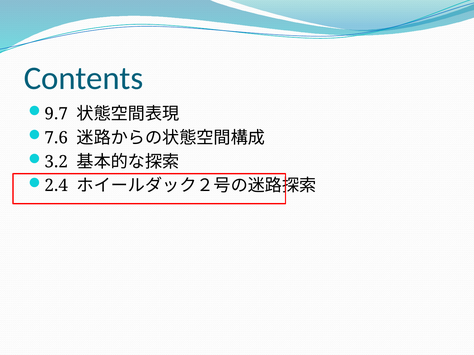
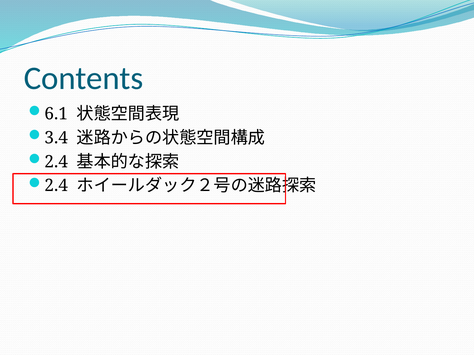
9.7: 9.7 -> 6.1 (56, 114)
7.6: 7.6 -> 3.4 (56, 138)
3.2: 3.2 -> 2.4 (56, 162)
